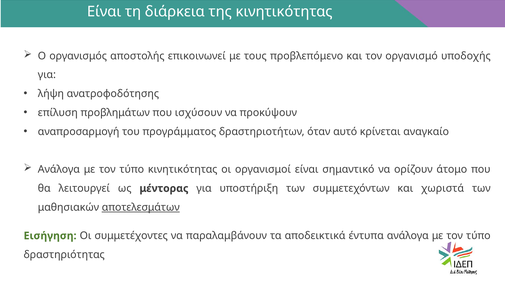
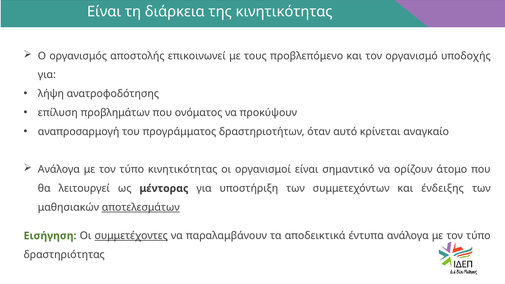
ισχύσουν: ισχύσουν -> ονόματος (199, 113)
χωριστά: χωριστά -> ένδειξης (443, 188)
συμμετέχοντες underline: none -> present (131, 236)
